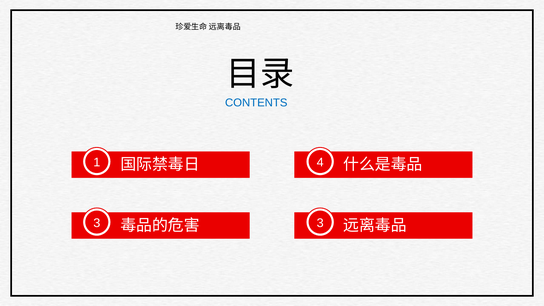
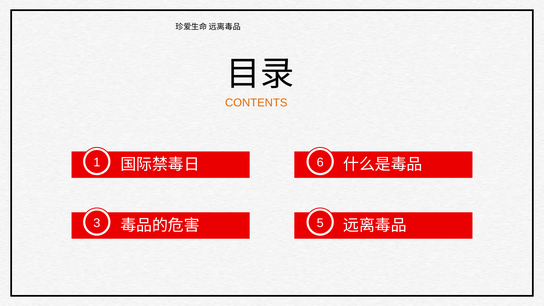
CONTENTS colour: blue -> orange (256, 103)
4: 4 -> 6 (320, 162)
3 3: 3 -> 5 (320, 223)
